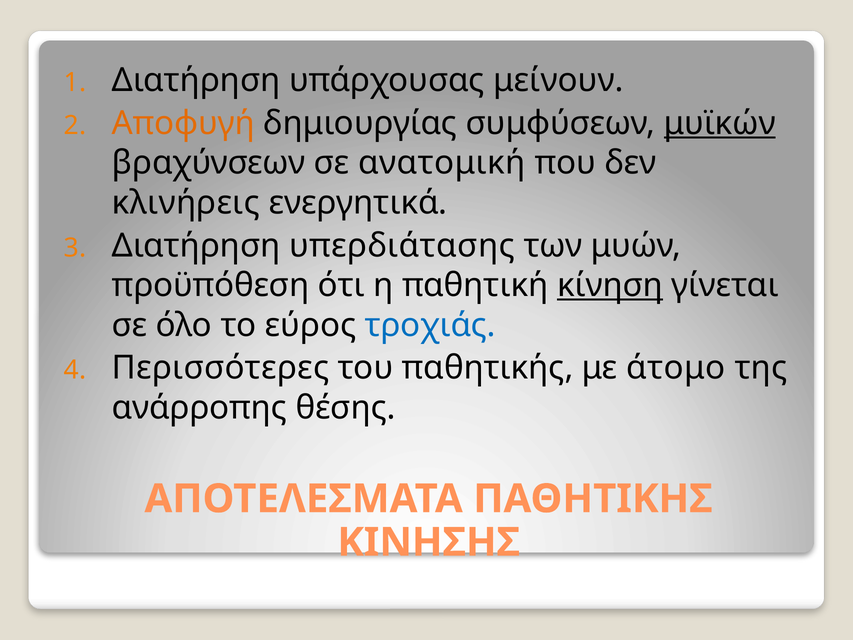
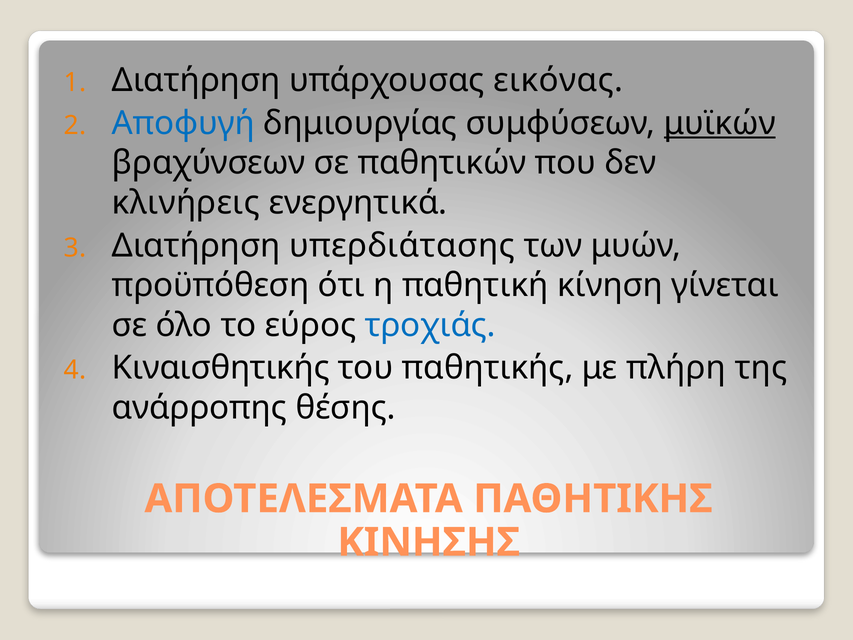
μείνουν: μείνουν -> εικόνας (558, 80)
Αποφυγή colour: orange -> blue (183, 123)
ανατομική: ανατομική -> παθητικών (442, 163)
κίνηση underline: present -> none (610, 285)
Περισσότερες: Περισσότερες -> Κιναισθητικής (221, 368)
άτομο: άτομο -> πλήρη (676, 368)
